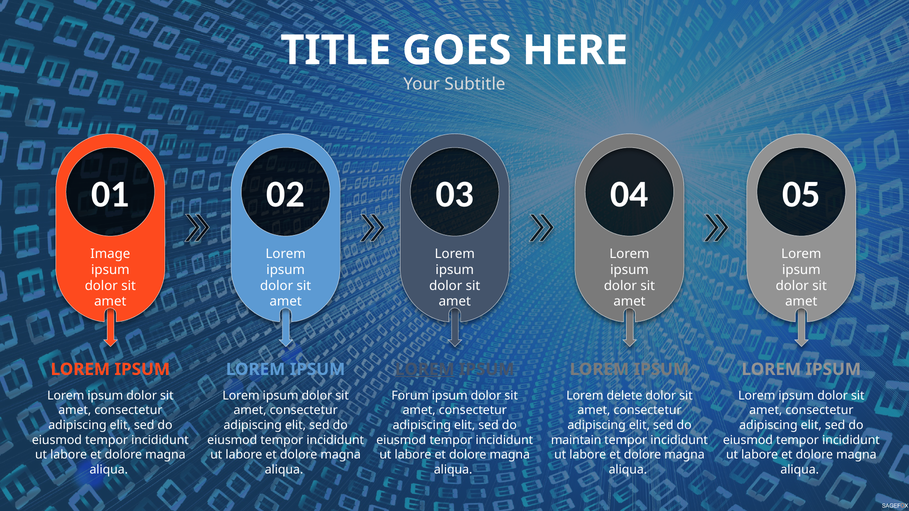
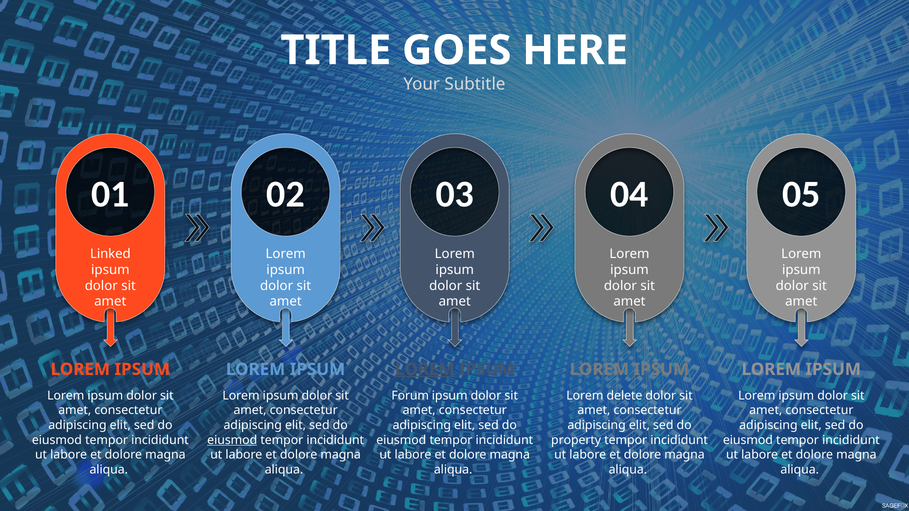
Image: Image -> Linked (110, 254)
eiusmod underline: none -> present (232, 440)
maintain: maintain -> property (576, 440)
